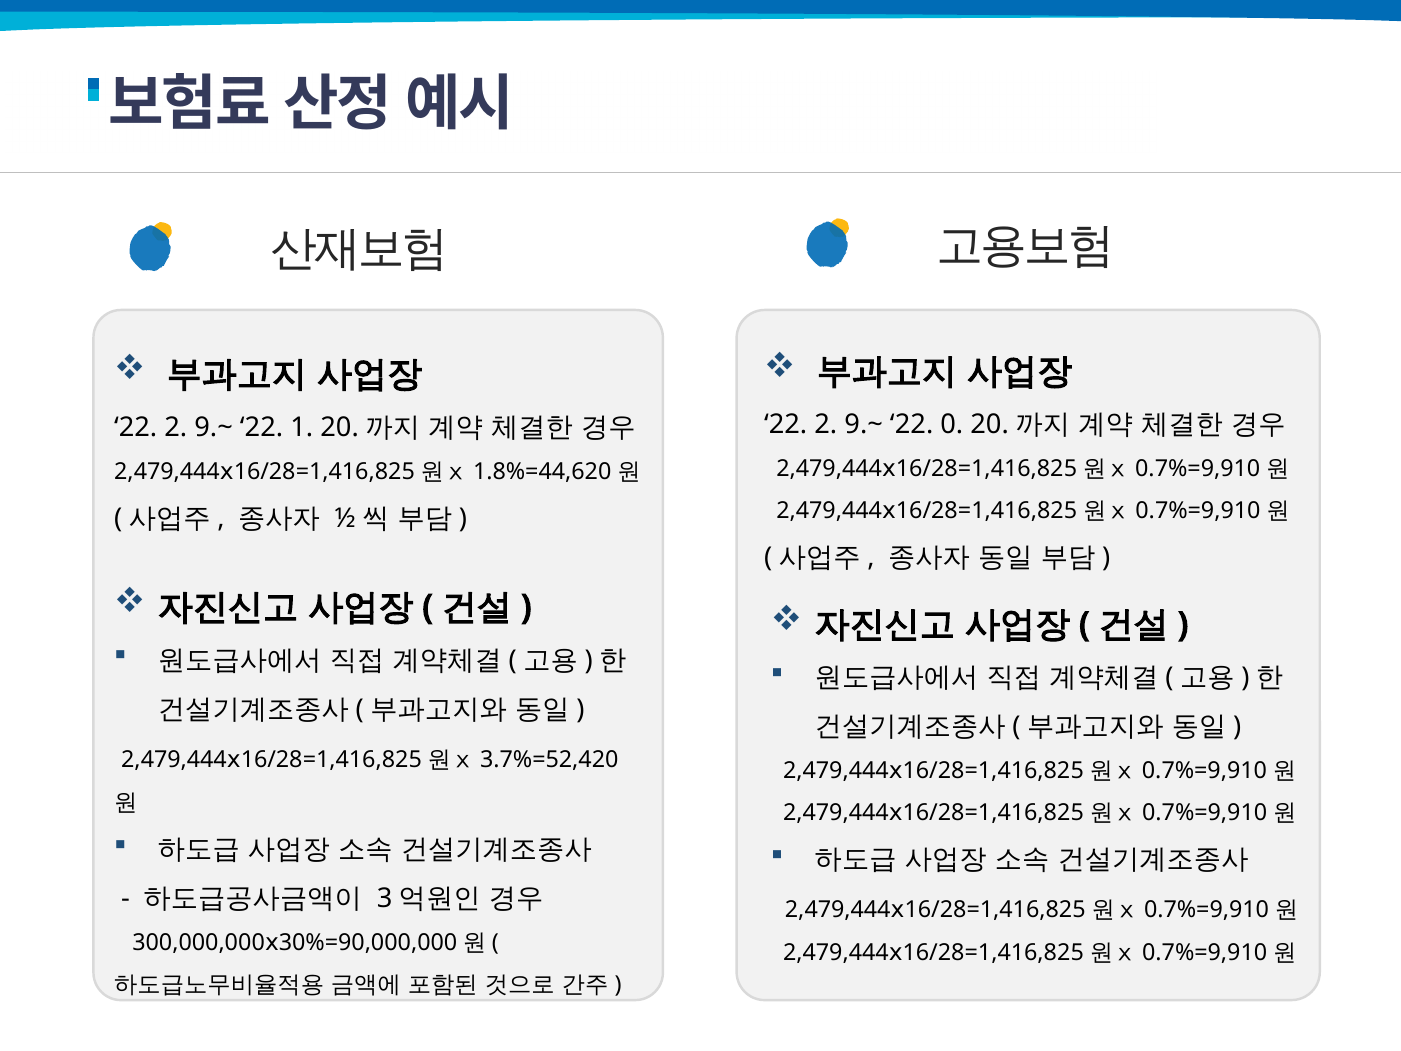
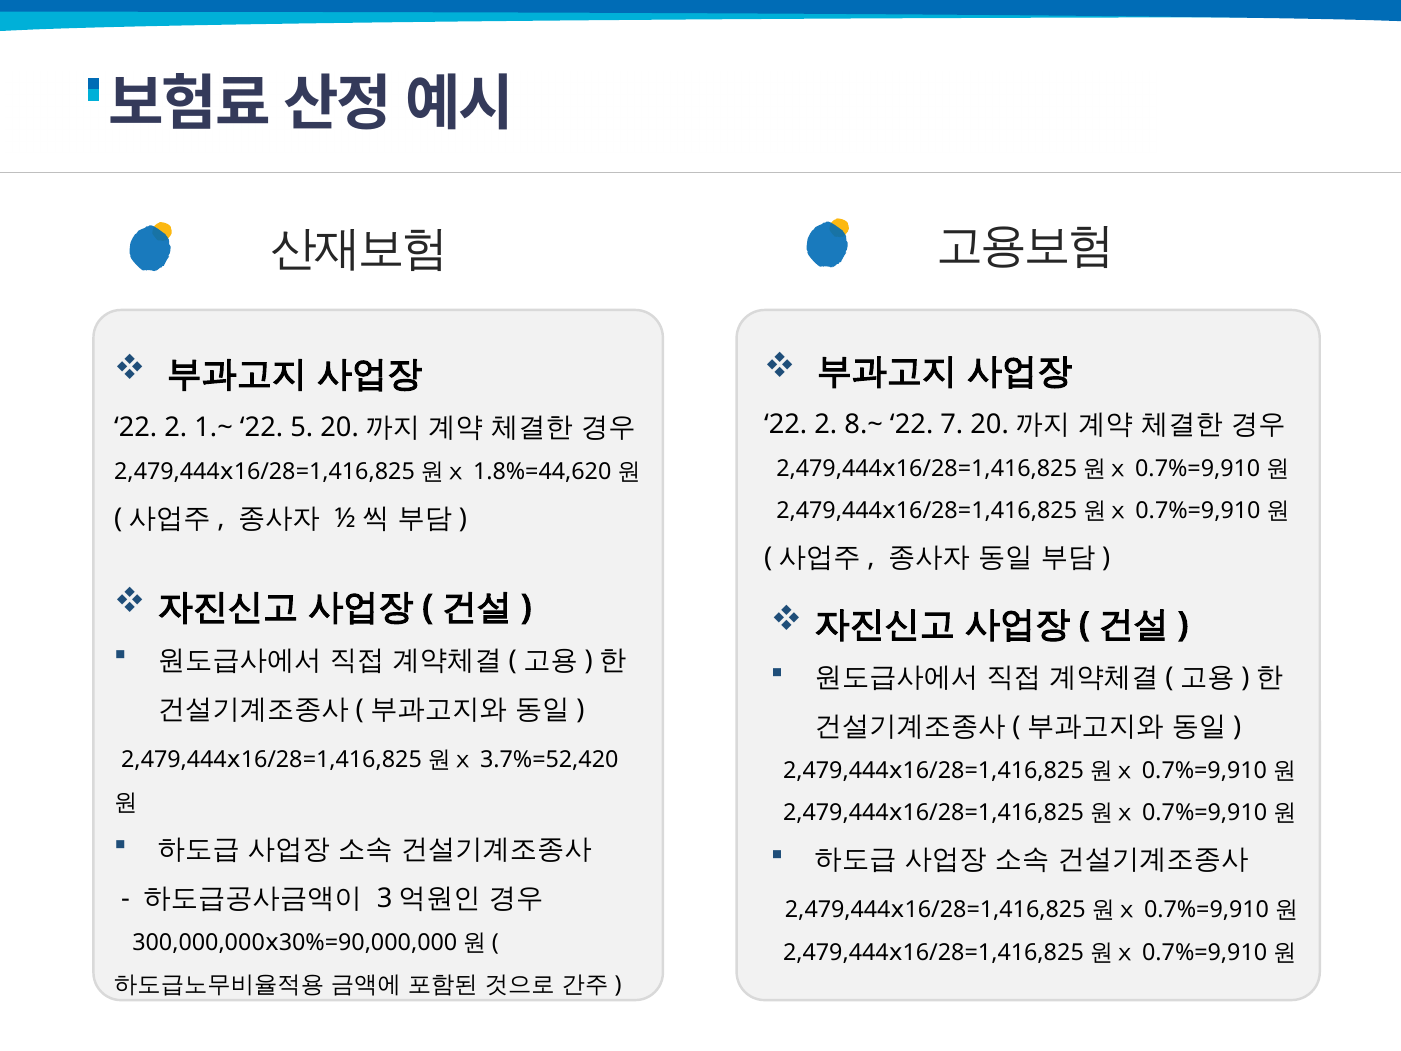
9.~: 9.~ -> 8.~ (864, 424)
0: 0 -> 7 (952, 424)
9.~: 9.~ -> 1.~ (214, 427)
1: 1 -> 5 (302, 427)
